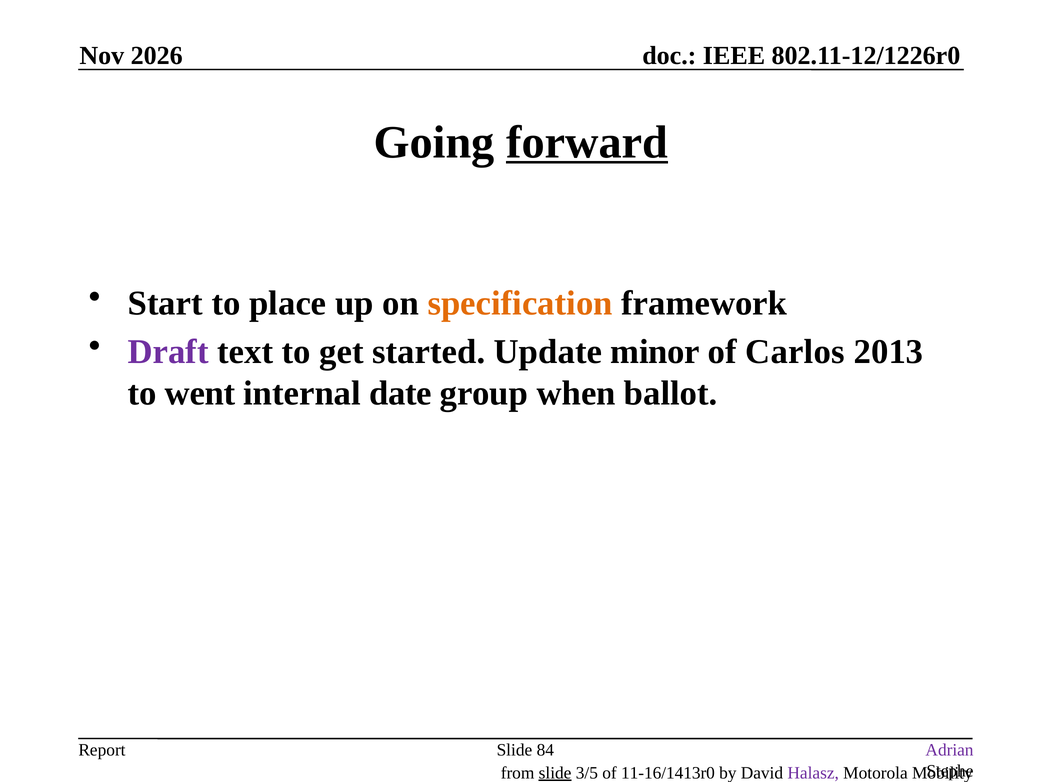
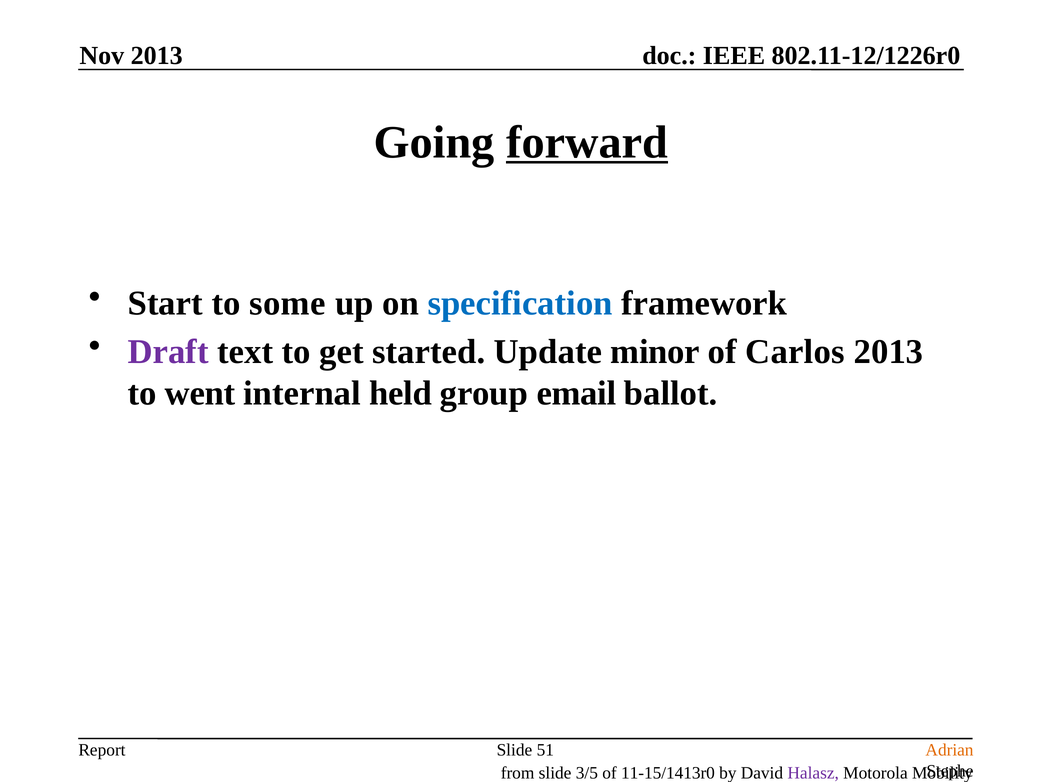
Nov 2026: 2026 -> 2013 (157, 56)
place: place -> some (288, 303)
specification colour: orange -> blue (520, 303)
date: date -> held (401, 393)
when: when -> email (576, 393)
84: 84 -> 51 (545, 750)
Adrian colour: purple -> orange (950, 750)
slide underline: present -> none (555, 772)
11-16/1413r0: 11-16/1413r0 -> 11-15/1413r0 (668, 772)
